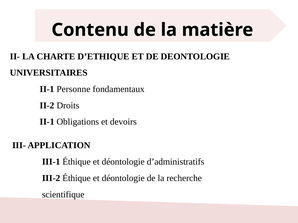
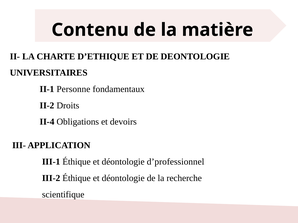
II-1: II-1 -> II-4 (47, 122)
d’administratifs: d’administratifs -> d’professionnel (176, 162)
